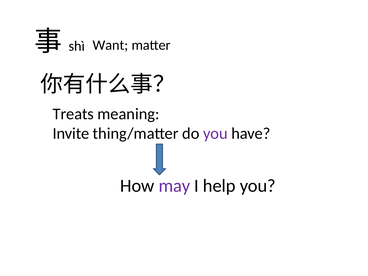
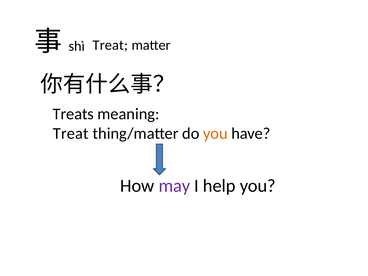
Want: Want -> Treat (110, 45)
Invite: Invite -> Treat (71, 134)
you colour: purple -> orange (215, 134)
